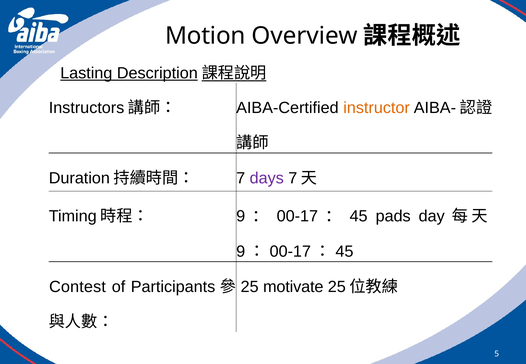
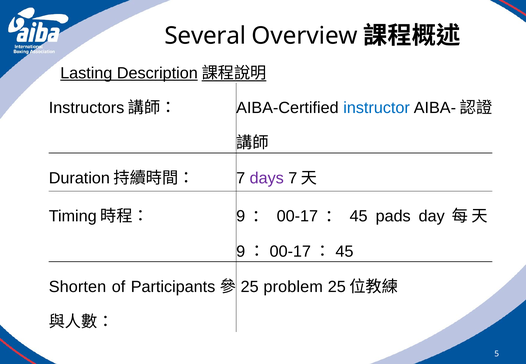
Motion: Motion -> Several (205, 36)
instructor colour: orange -> blue (377, 108)
Contest: Contest -> Shorten (77, 287)
motivate: motivate -> problem (293, 287)
